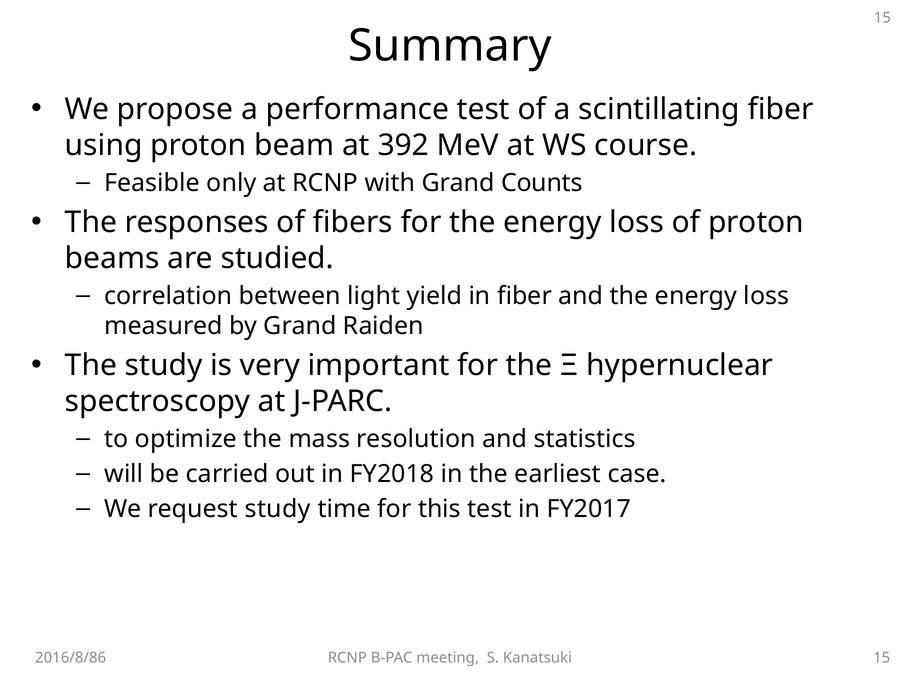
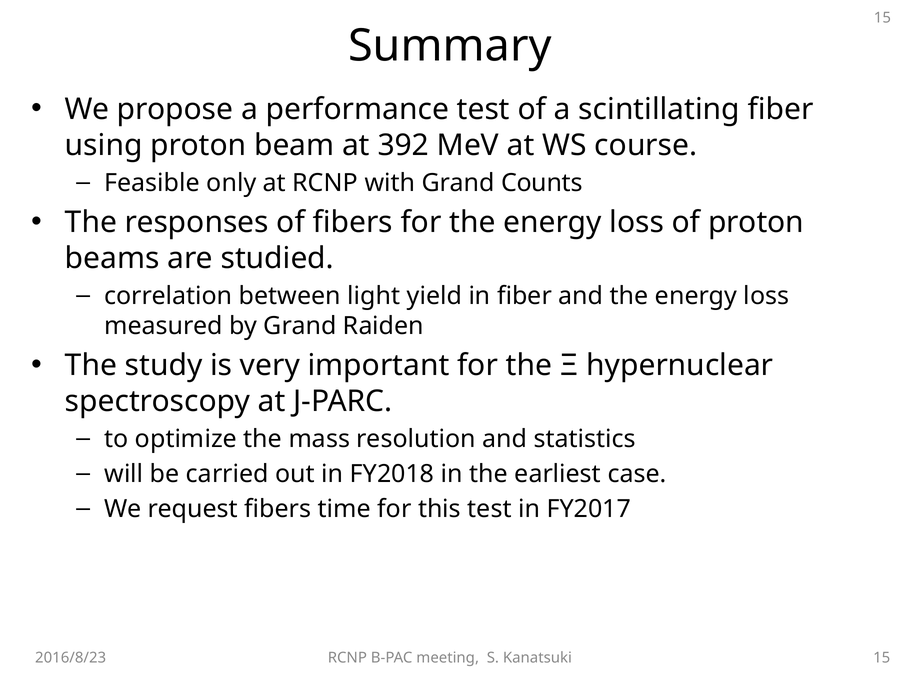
request study: study -> fibers (278, 509)
2016/8/86: 2016/8/86 -> 2016/8/23 (71, 658)
